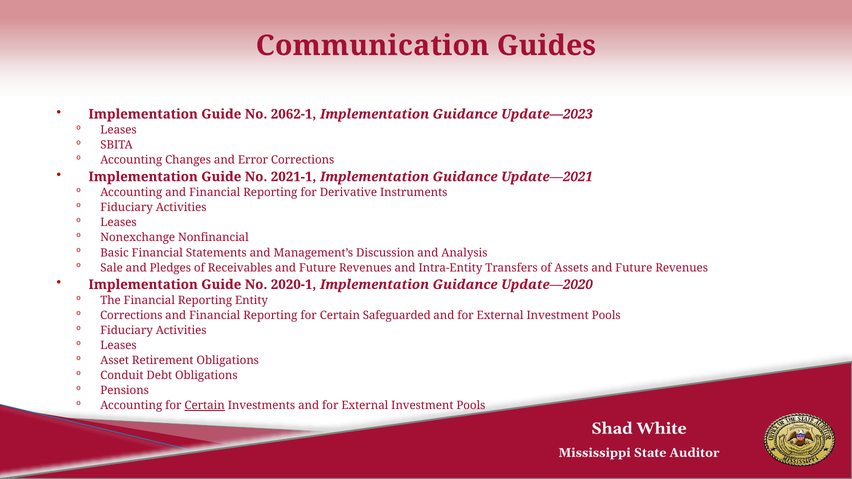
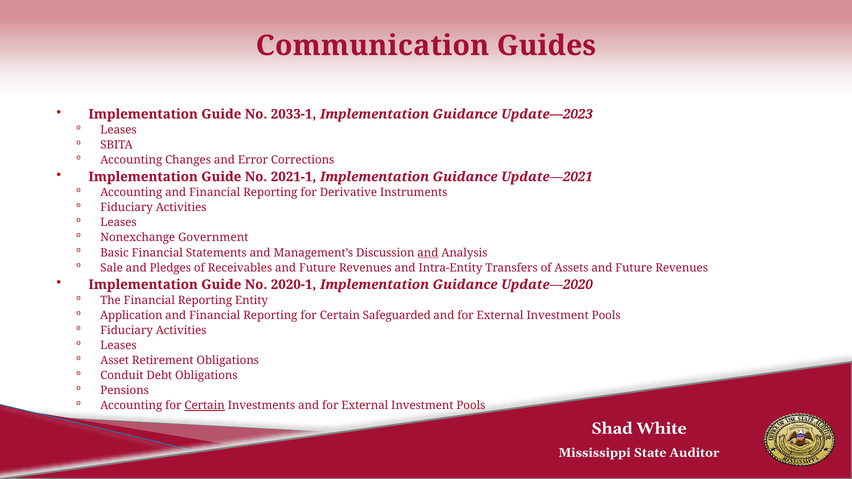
2062-1: 2062-1 -> 2033-1 (294, 114)
Nonfinancial: Nonfinancial -> Government (213, 238)
and underline: none -> present (428, 253)
Corrections: Corrections -> Application (131, 316)
